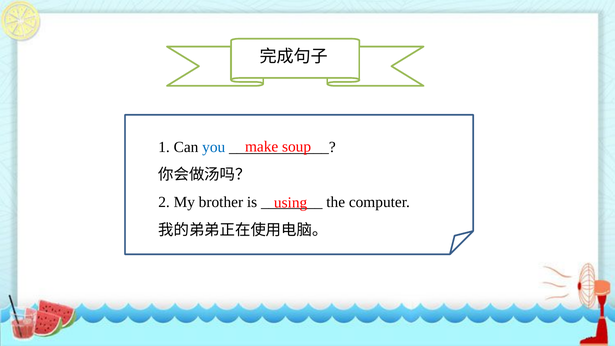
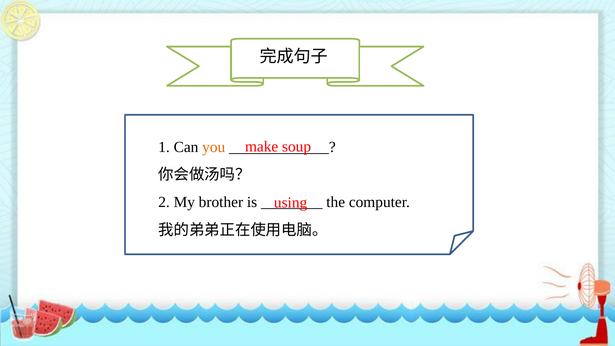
you colour: blue -> orange (214, 147)
